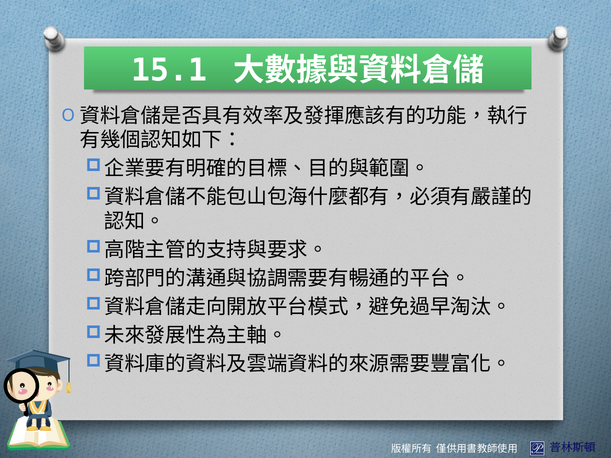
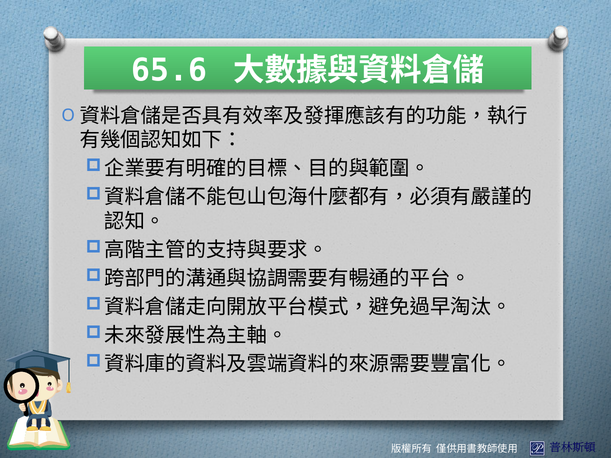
15.1: 15.1 -> 65.6 (169, 70)
